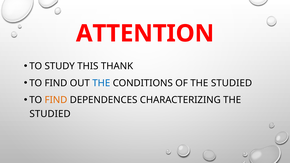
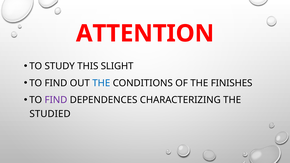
THANK: THANK -> SLIGHT (117, 66)
OF THE STUDIED: STUDIED -> FINISHES (232, 83)
FIND colour: orange -> purple (56, 100)
